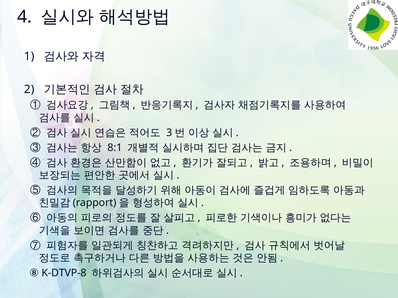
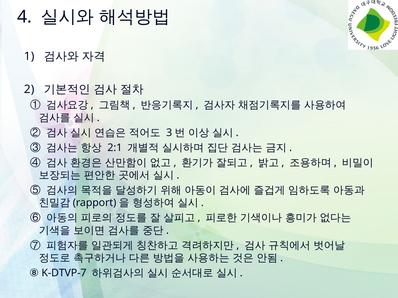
8:1: 8:1 -> 2:1 (115, 148)
K-DTVP-8: K-DTVP-8 -> K-DTVP-7 (64, 273)
